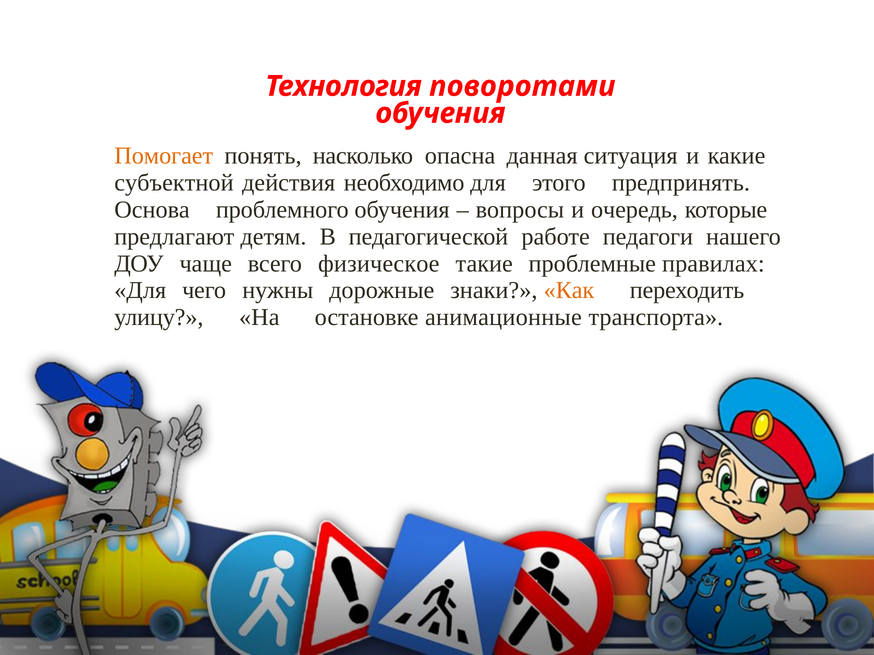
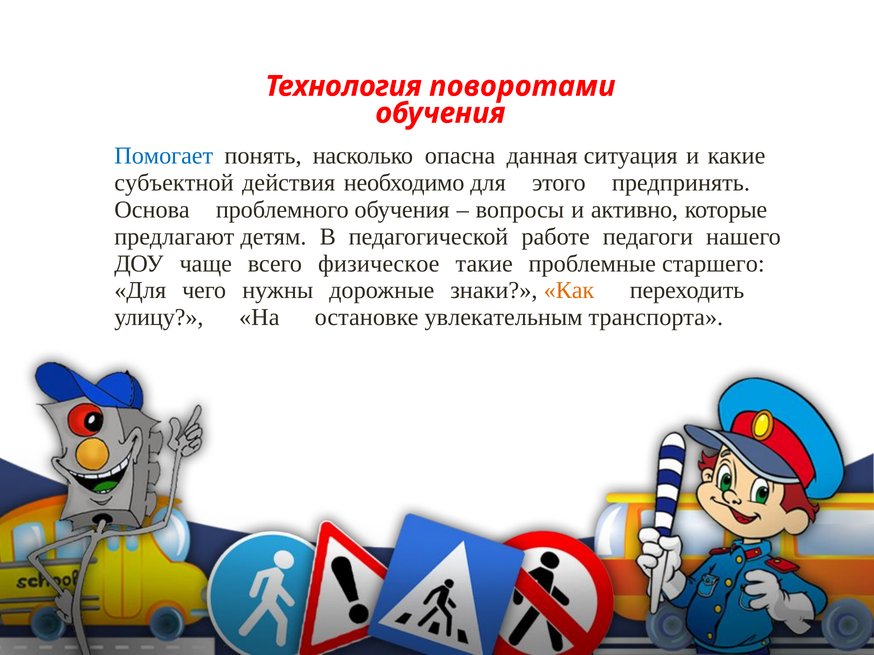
Помогает colour: orange -> blue (164, 156)
очередь: очередь -> активно (635, 210)
правилах: правилах -> старшего (713, 264)
анимационные: анимационные -> увлекательным (504, 318)
